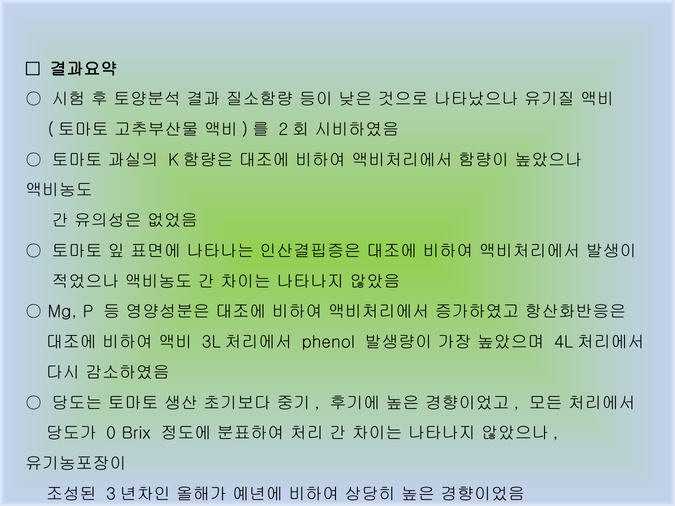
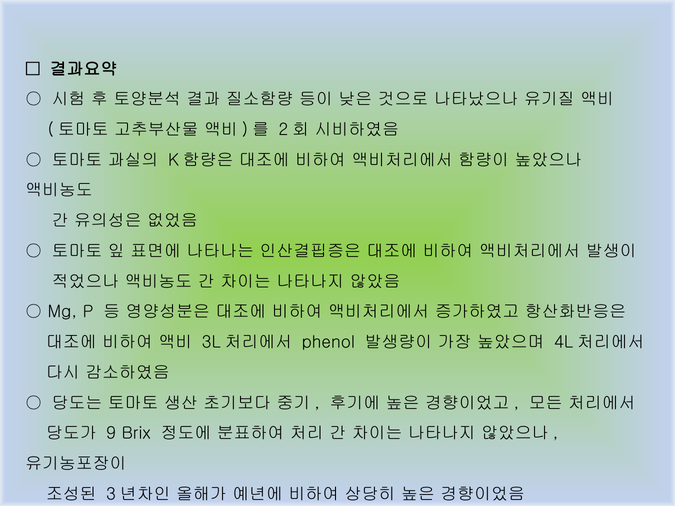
0: 0 -> 9 (111, 434)
